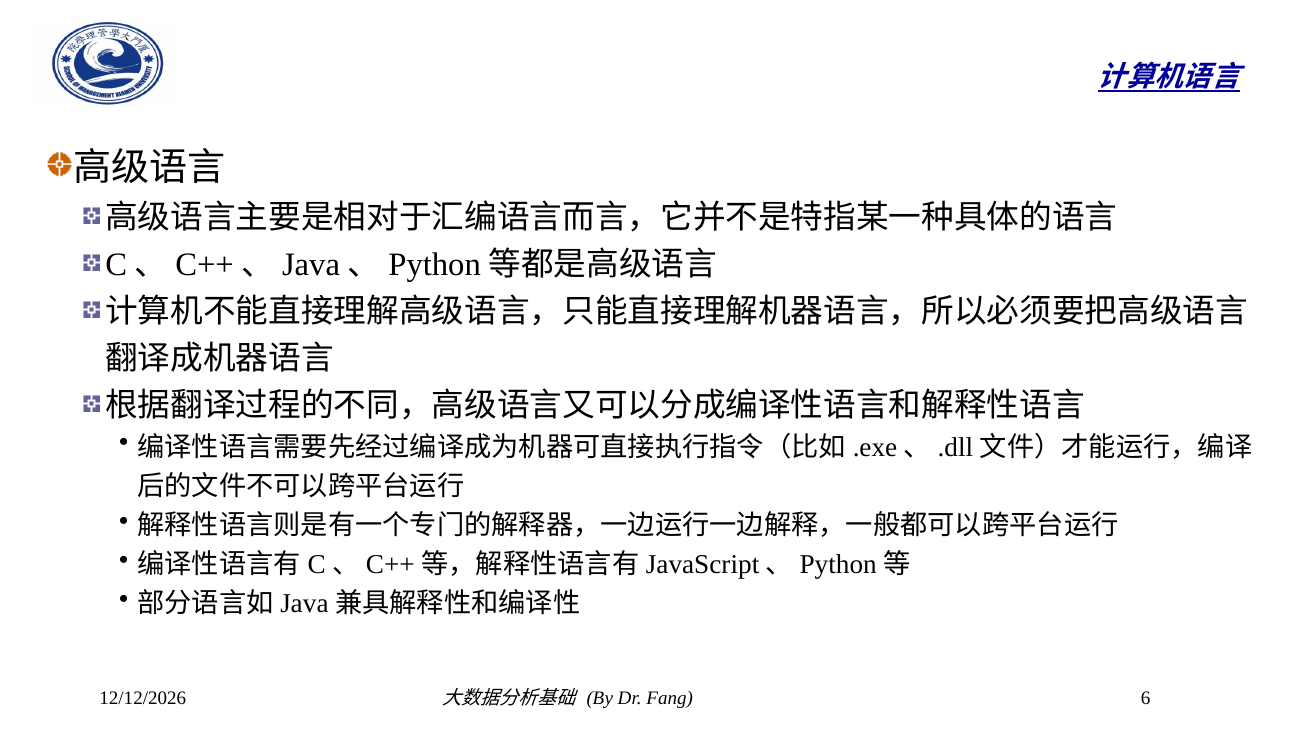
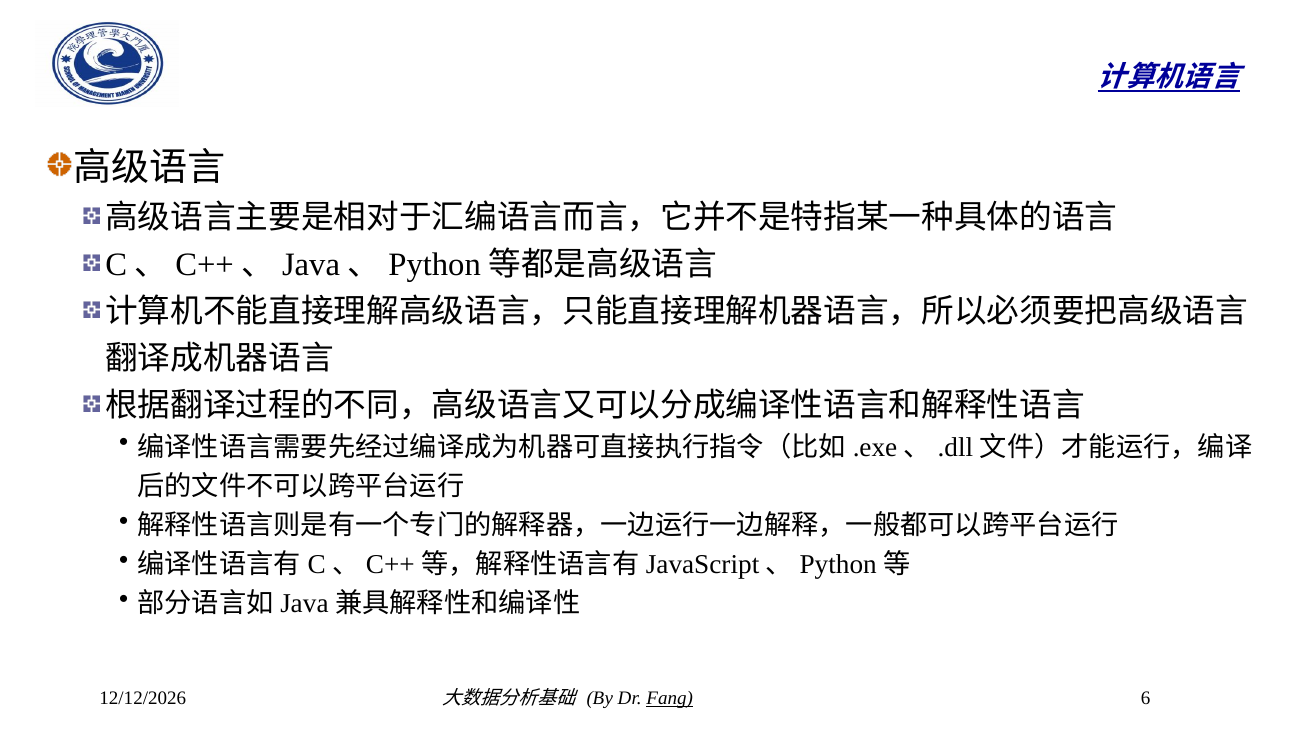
Fang underline: none -> present (670, 698)
